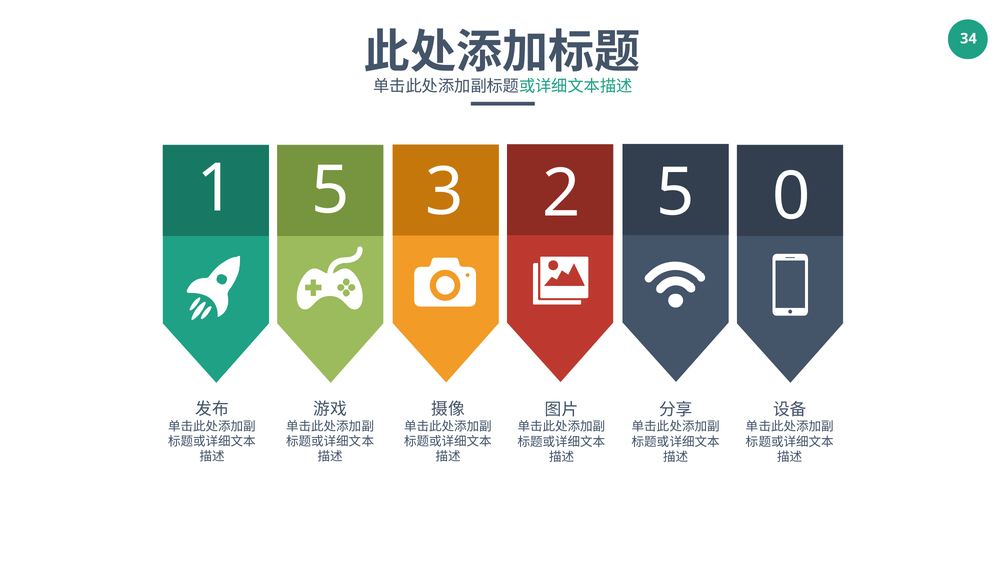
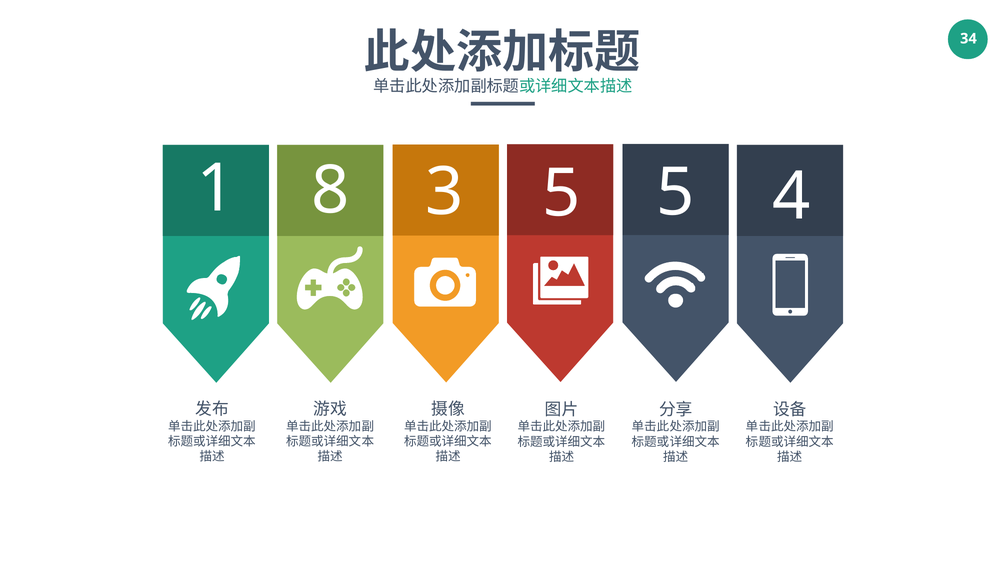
1 5: 5 -> 8 (330, 191)
3 2: 2 -> 5 (561, 193)
0: 0 -> 4 (791, 197)
